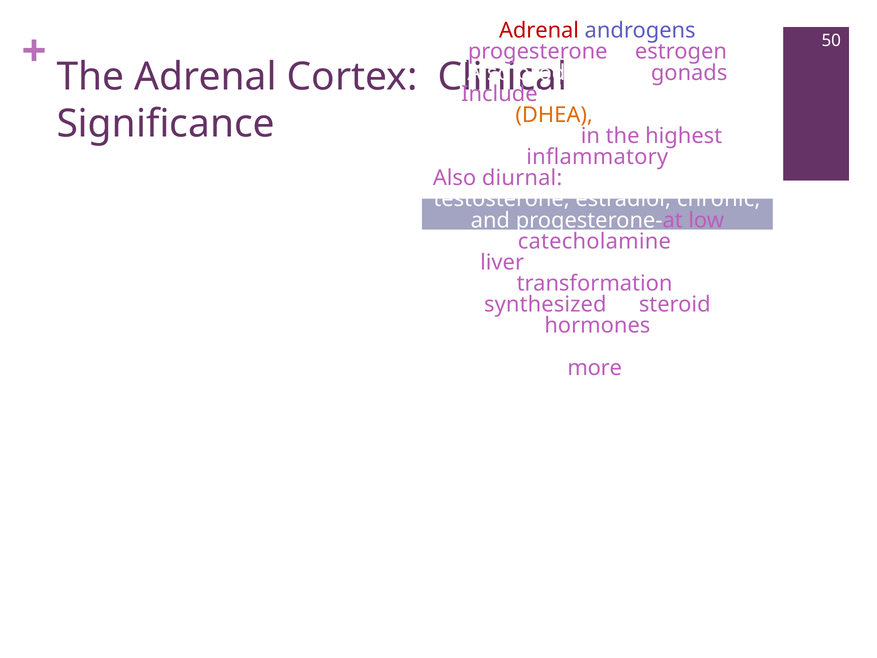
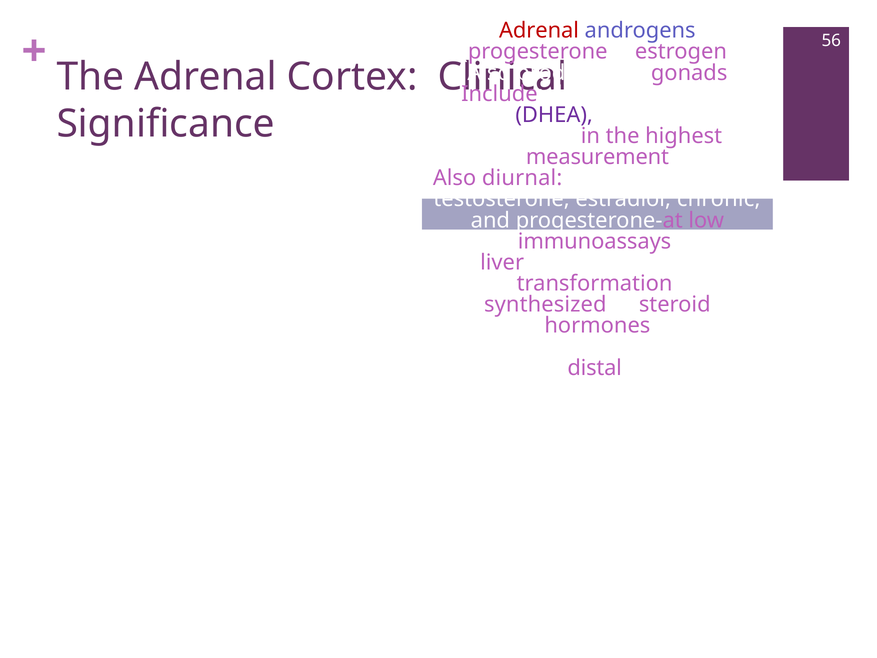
50: 50 -> 56 (831, 41)
DHEA colour: orange -> purple (554, 115)
inflammatory: inflammatory -> measurement (597, 157)
catecholamine: catecholamine -> immunoassays (595, 241)
more: more -> distal (595, 368)
